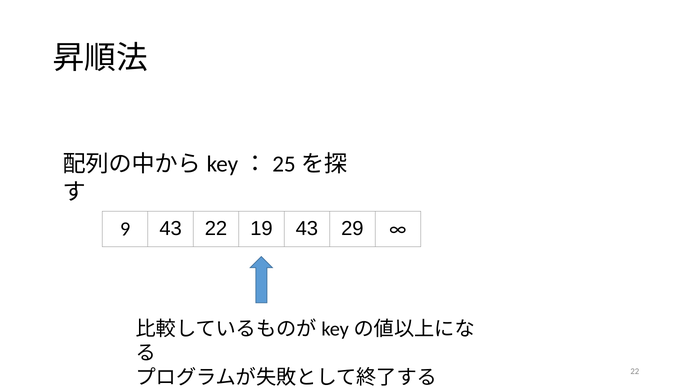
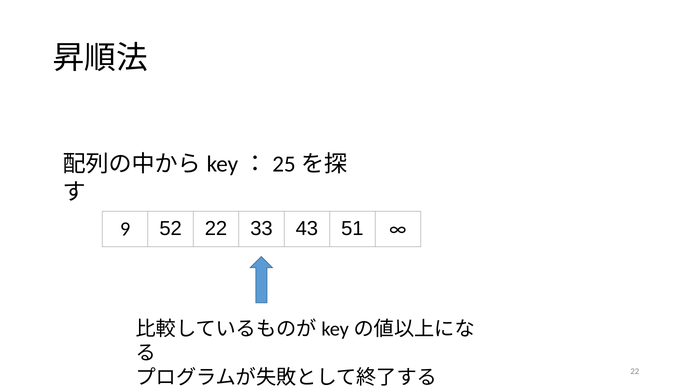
9 43: 43 -> 52 (171, 229)
19: 19 -> 33 (261, 229)
29: 29 -> 51 (352, 229)
